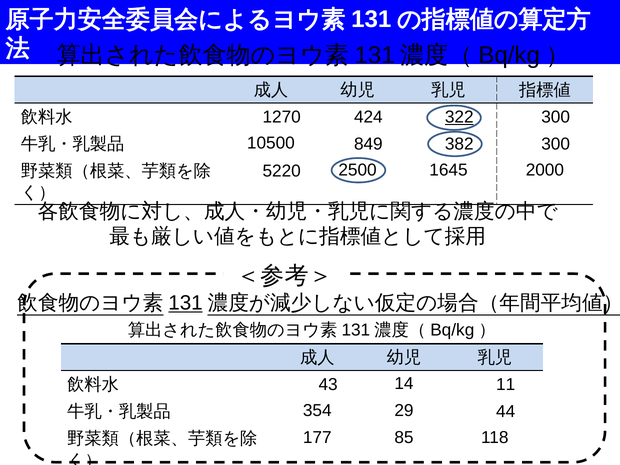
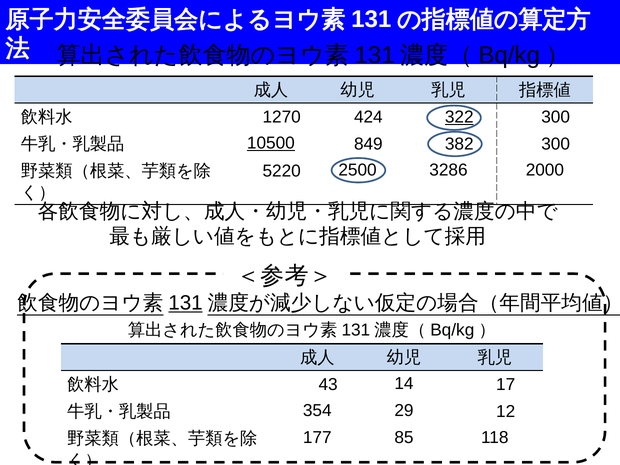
10500 underline: none -> present (271, 143)
1645: 1645 -> 3286 (448, 170)
11: 11 -> 17 (506, 385)
44: 44 -> 12 (506, 412)
